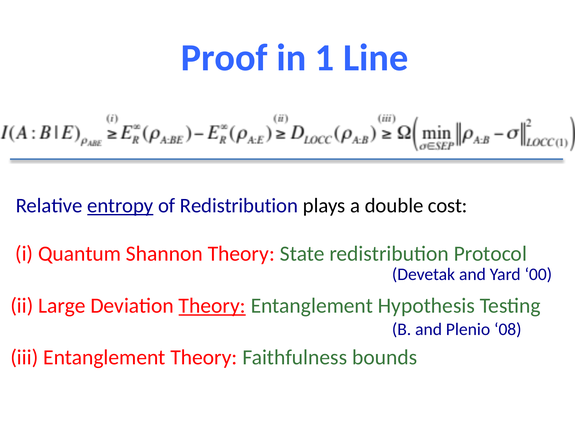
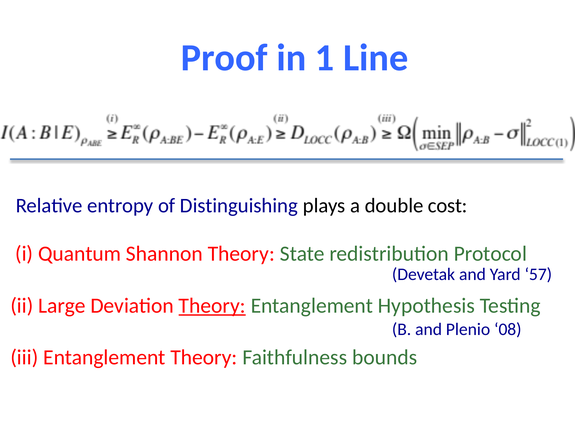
entropy underline: present -> none (120, 205)
of Redistribution: Redistribution -> Distinguishing (239, 205)
00: 00 -> 57 (538, 274)
